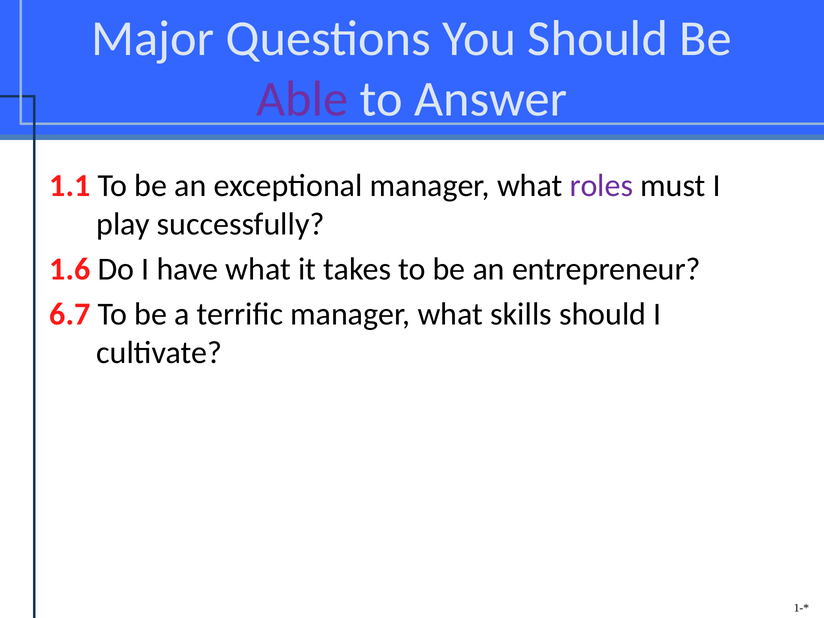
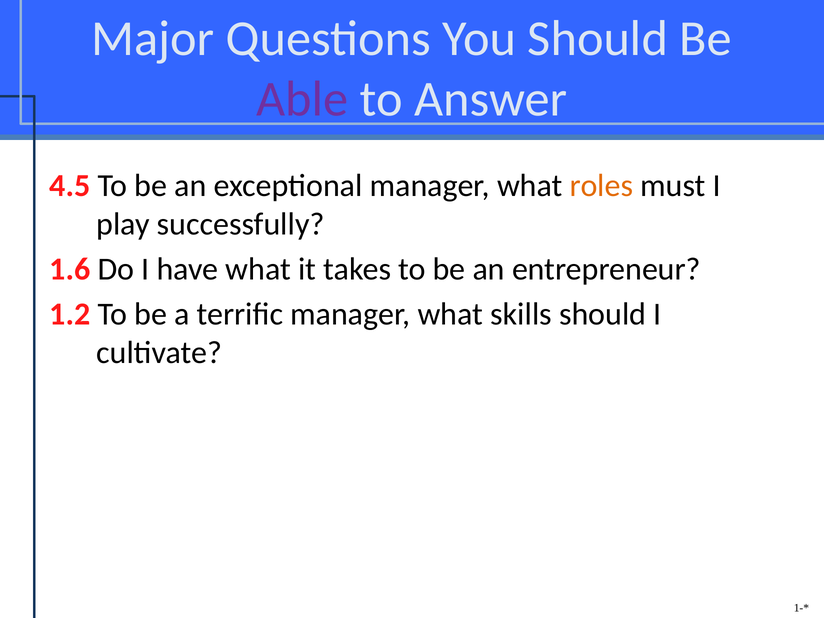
1.1: 1.1 -> 4.5 (70, 186)
roles colour: purple -> orange (601, 186)
6.7: 6.7 -> 1.2 (70, 314)
